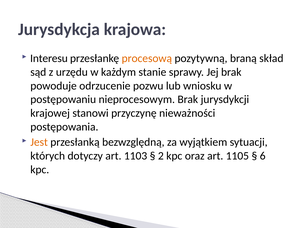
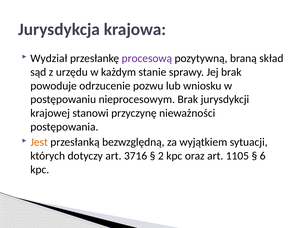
Interesu: Interesu -> Wydział (49, 58)
procesową colour: orange -> purple (147, 58)
1103: 1103 -> 3716 (136, 156)
